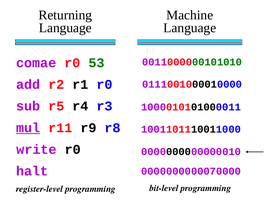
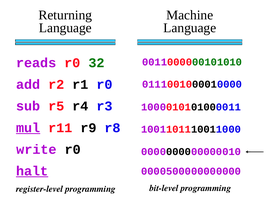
comae: comae -> reads (36, 63)
53: 53 -> 32 (96, 63)
halt underline: none -> present (32, 171)
0000000000070000: 0000000000070000 -> 0000500000000000 (191, 171)
